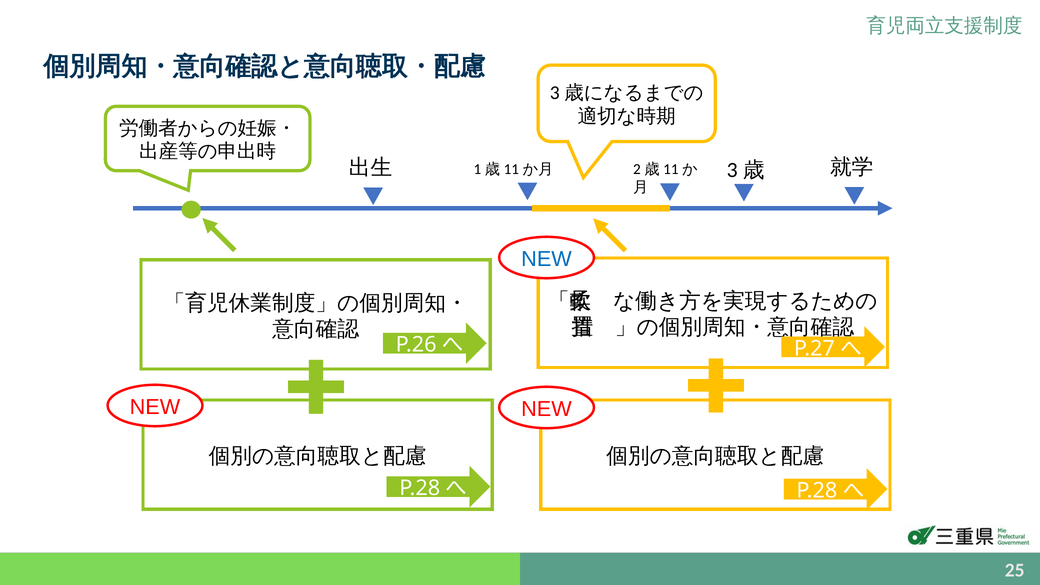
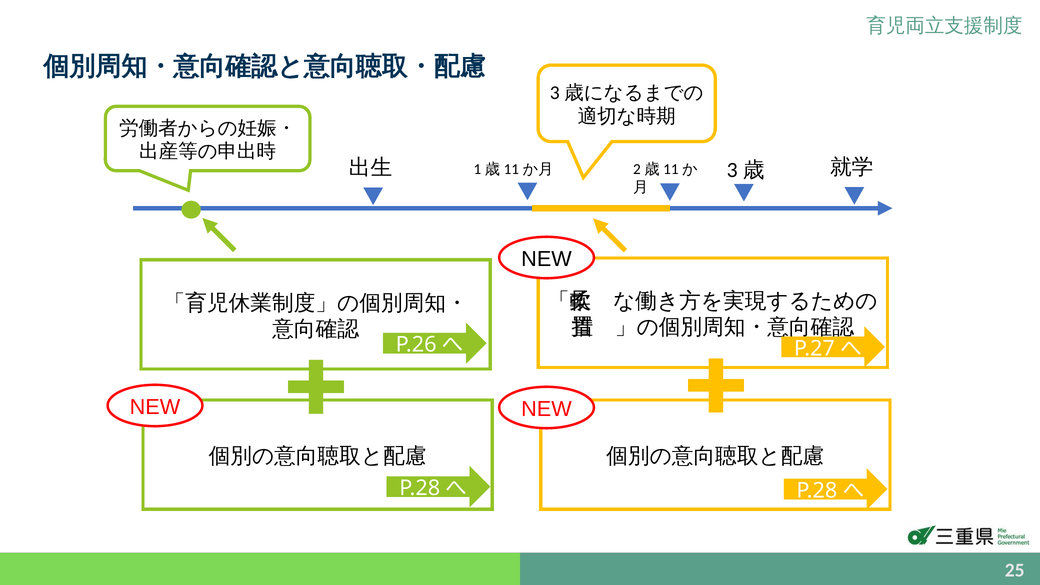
NEW colour: blue -> black (546, 259)
